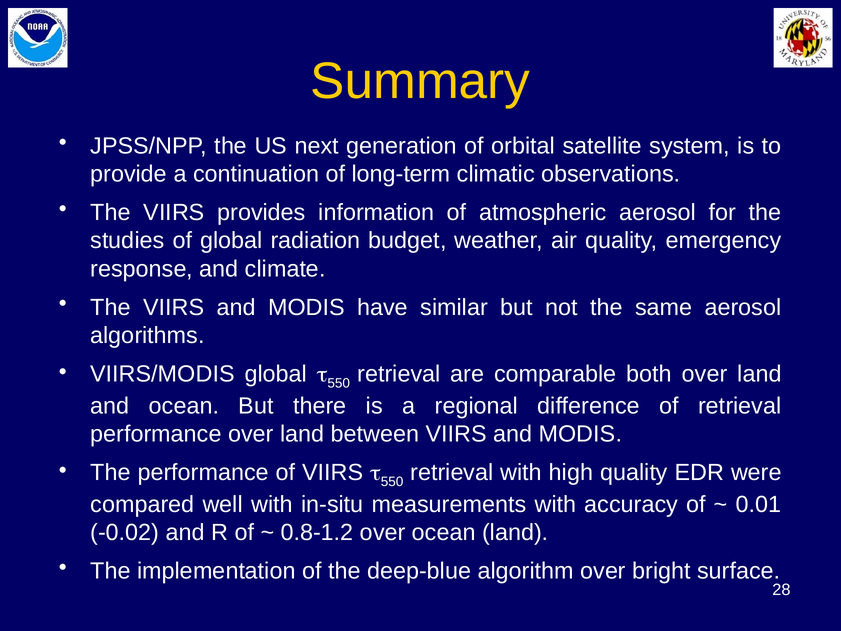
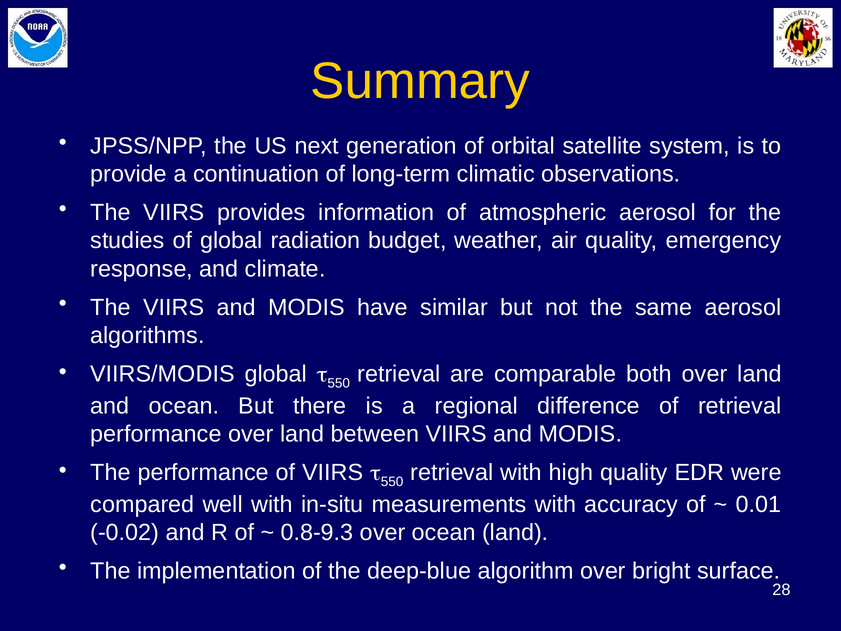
0.8-1.2: 0.8-1.2 -> 0.8-9.3 (317, 532)
